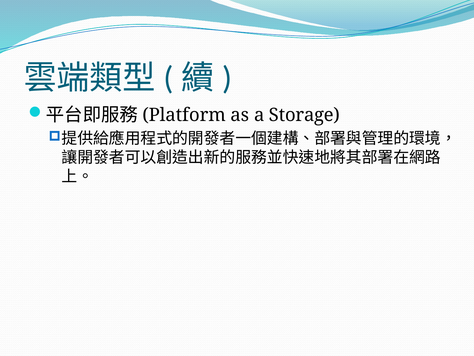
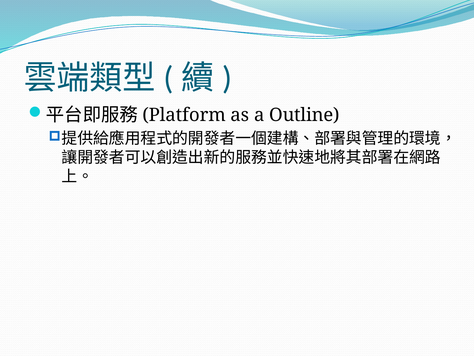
Storage: Storage -> Outline (304, 115)
